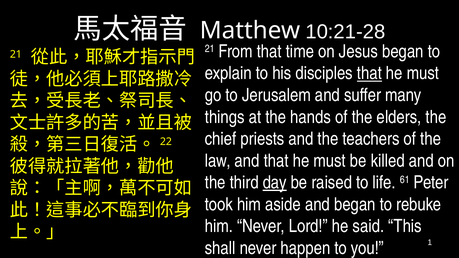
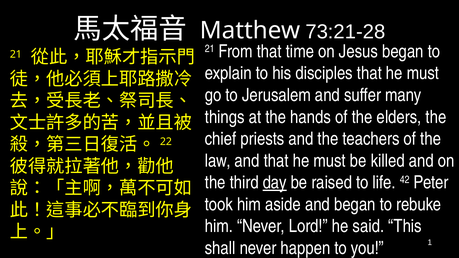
10:21-28: 10:21-28 -> 73:21-28 (345, 32)
that underline: present -> none (369, 73)
61: 61 -> 42 (405, 180)
